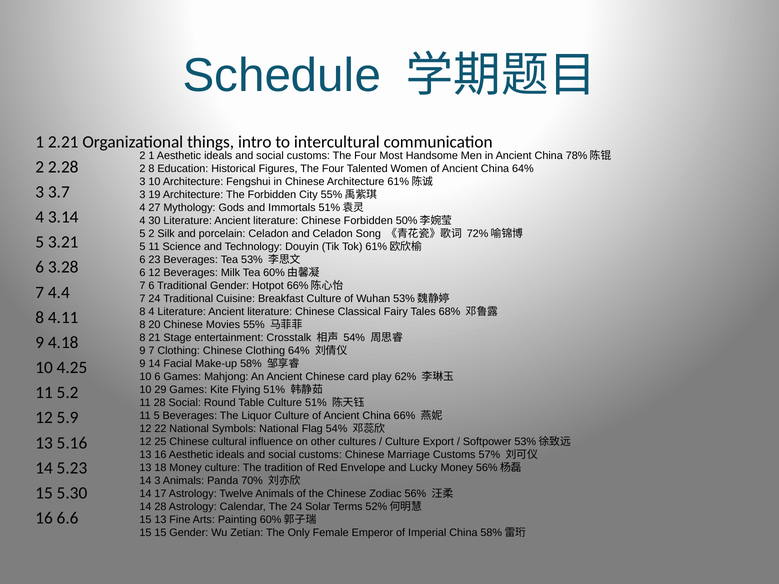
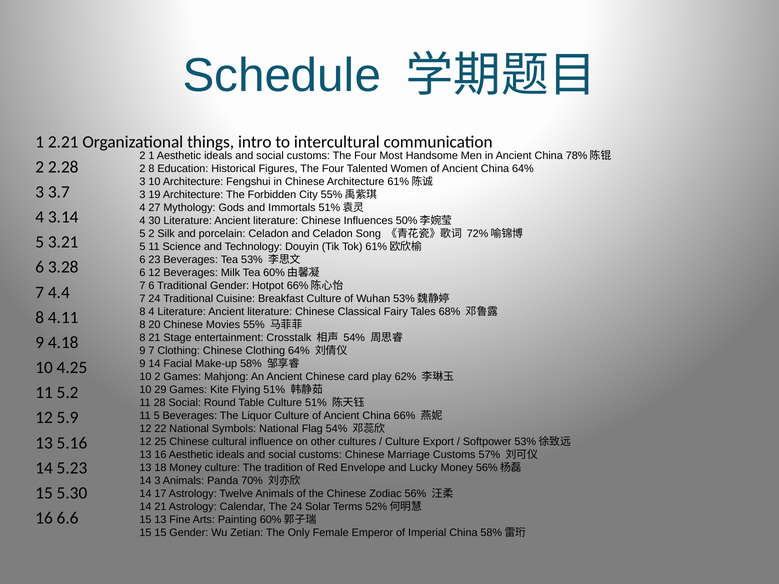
Chinese Forbidden: Forbidden -> Influences (368, 221)
10 6: 6 -> 2 (157, 377)
14 28: 28 -> 21 (160, 507)
